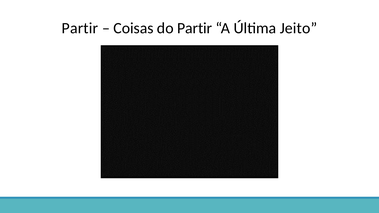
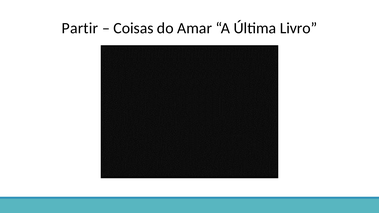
do Partir: Partir -> Amar (195, 28)
Jeito: Jeito -> Livro (299, 28)
